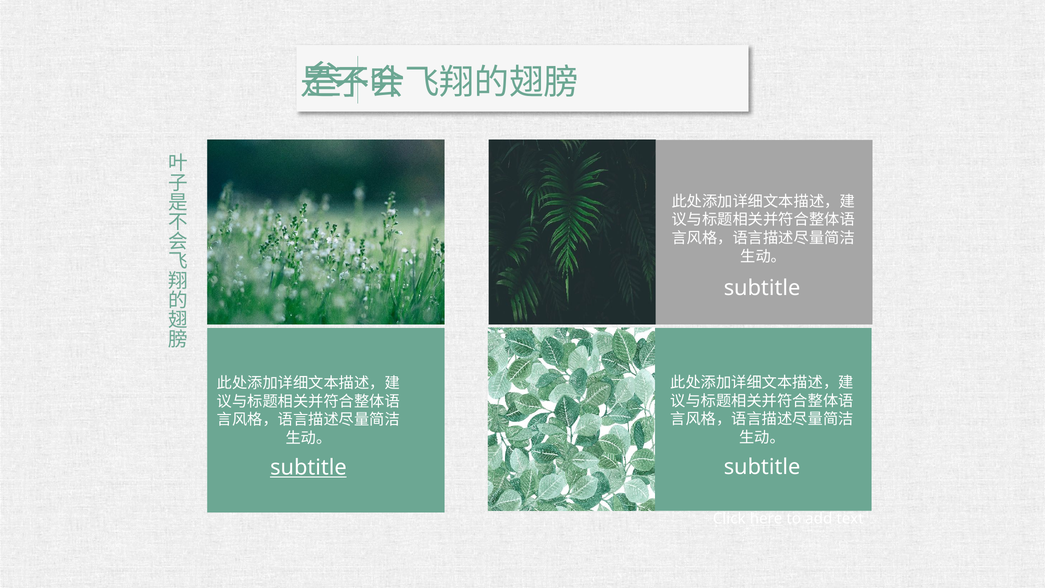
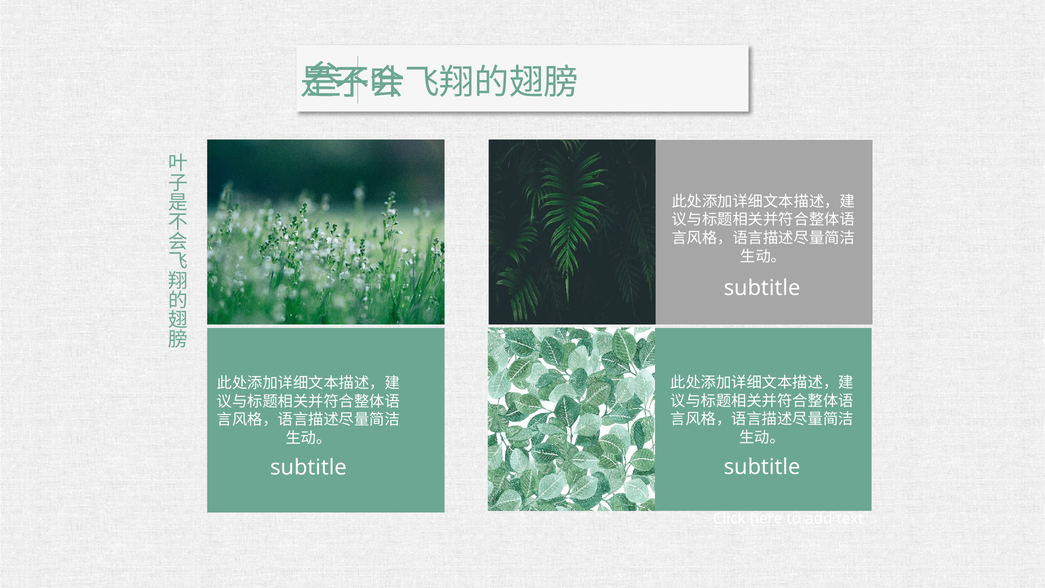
subtitle underline: present -> none (308, 467)
